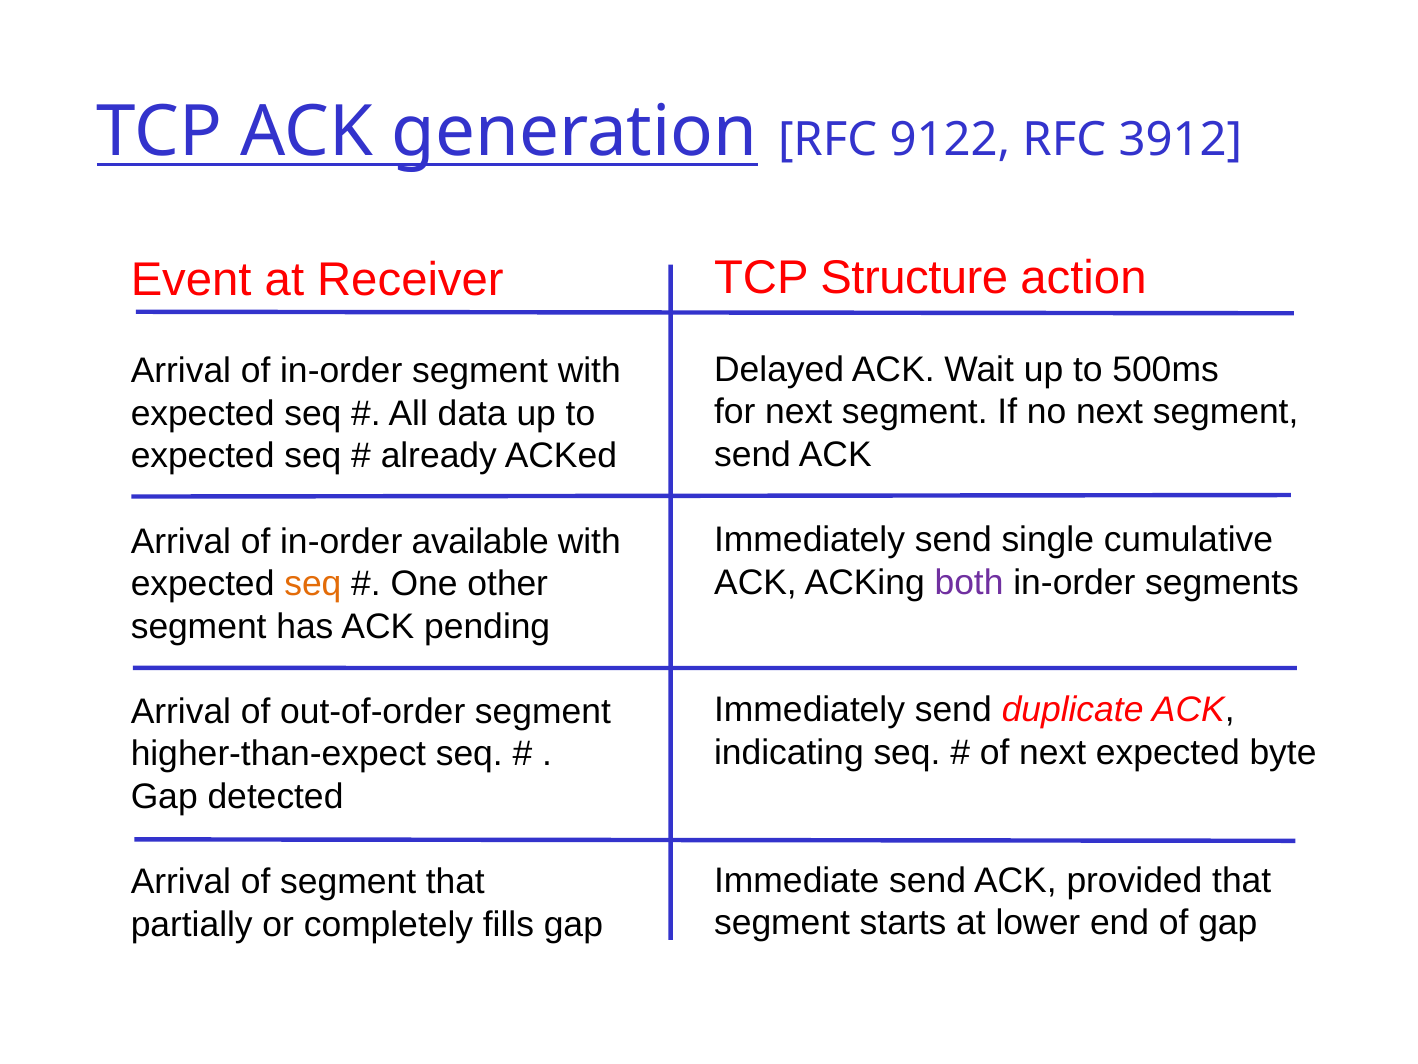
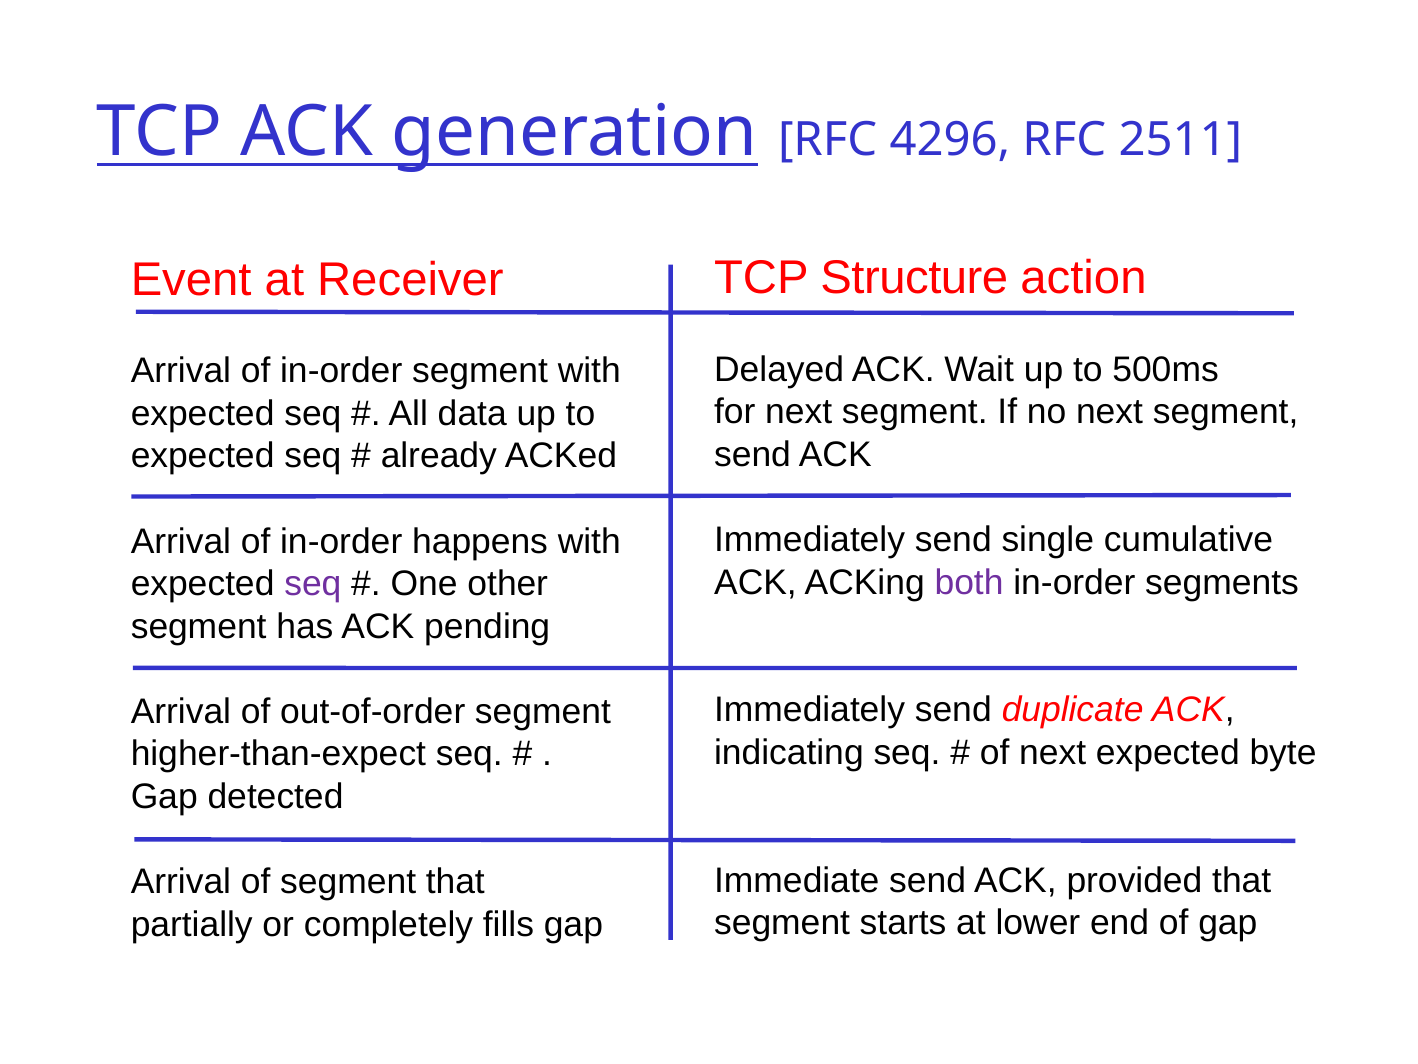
9122: 9122 -> 4296 (950, 140)
3912: 3912 -> 2511 (1180, 140)
available: available -> happens (480, 541)
seq colour: orange -> purple (313, 584)
